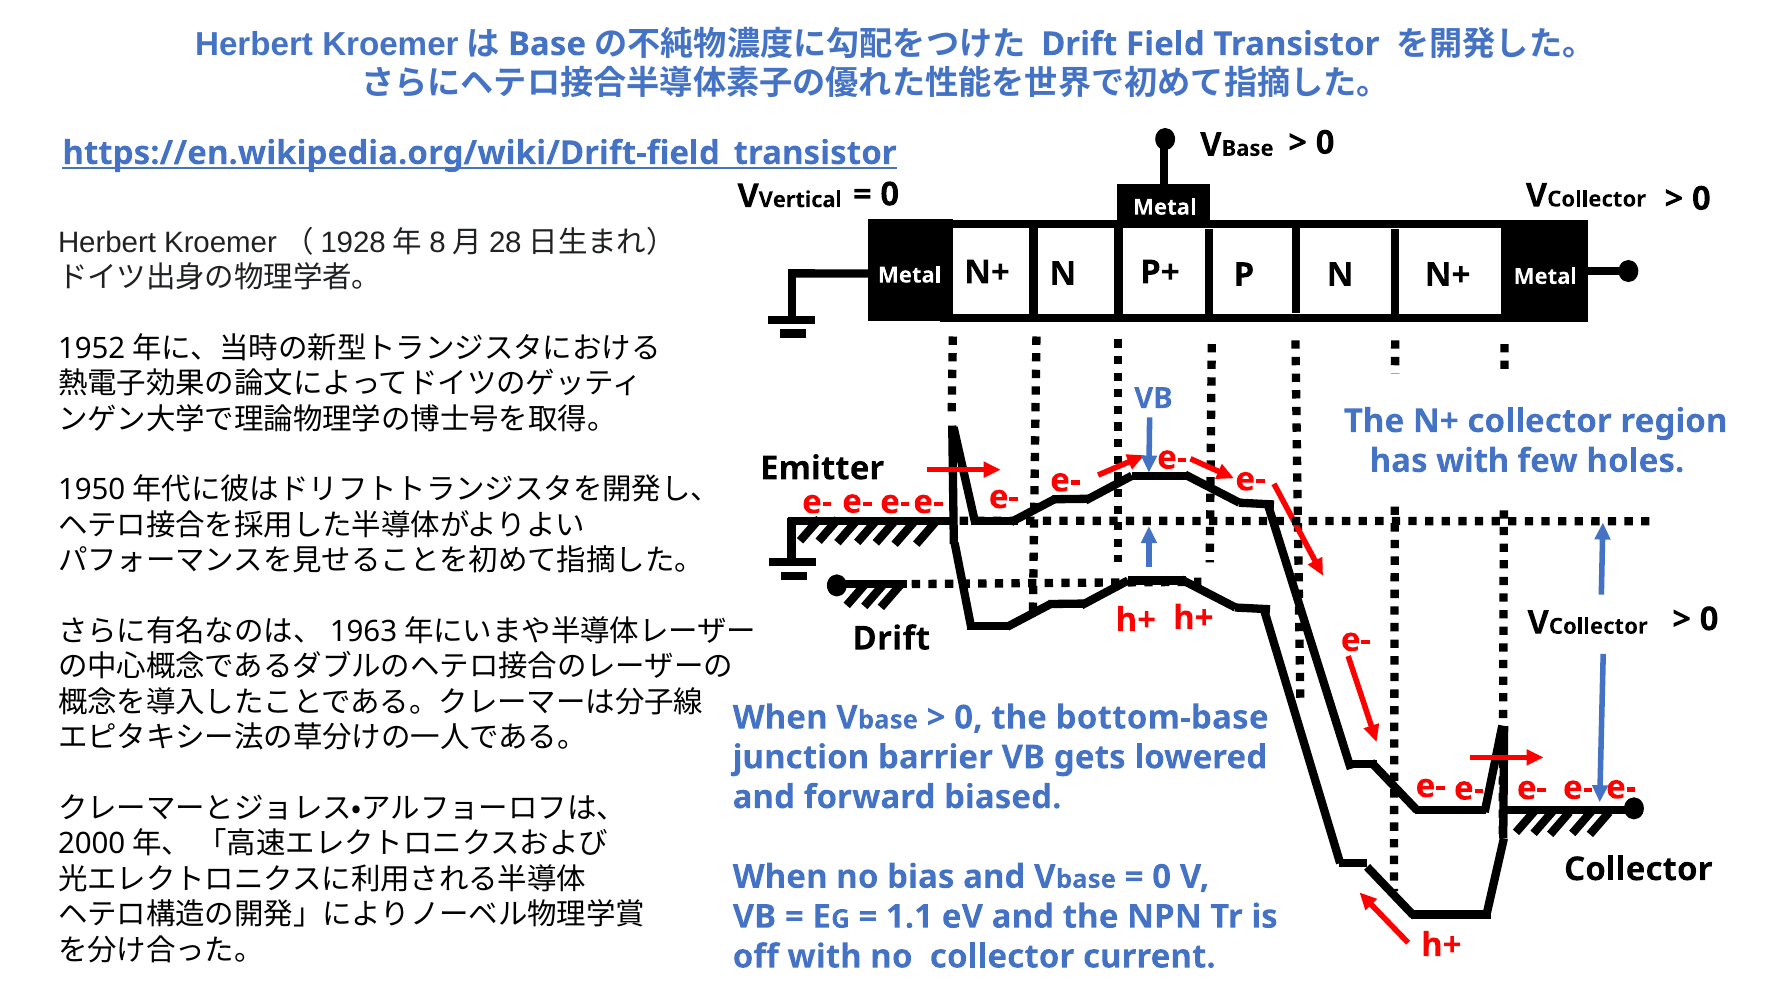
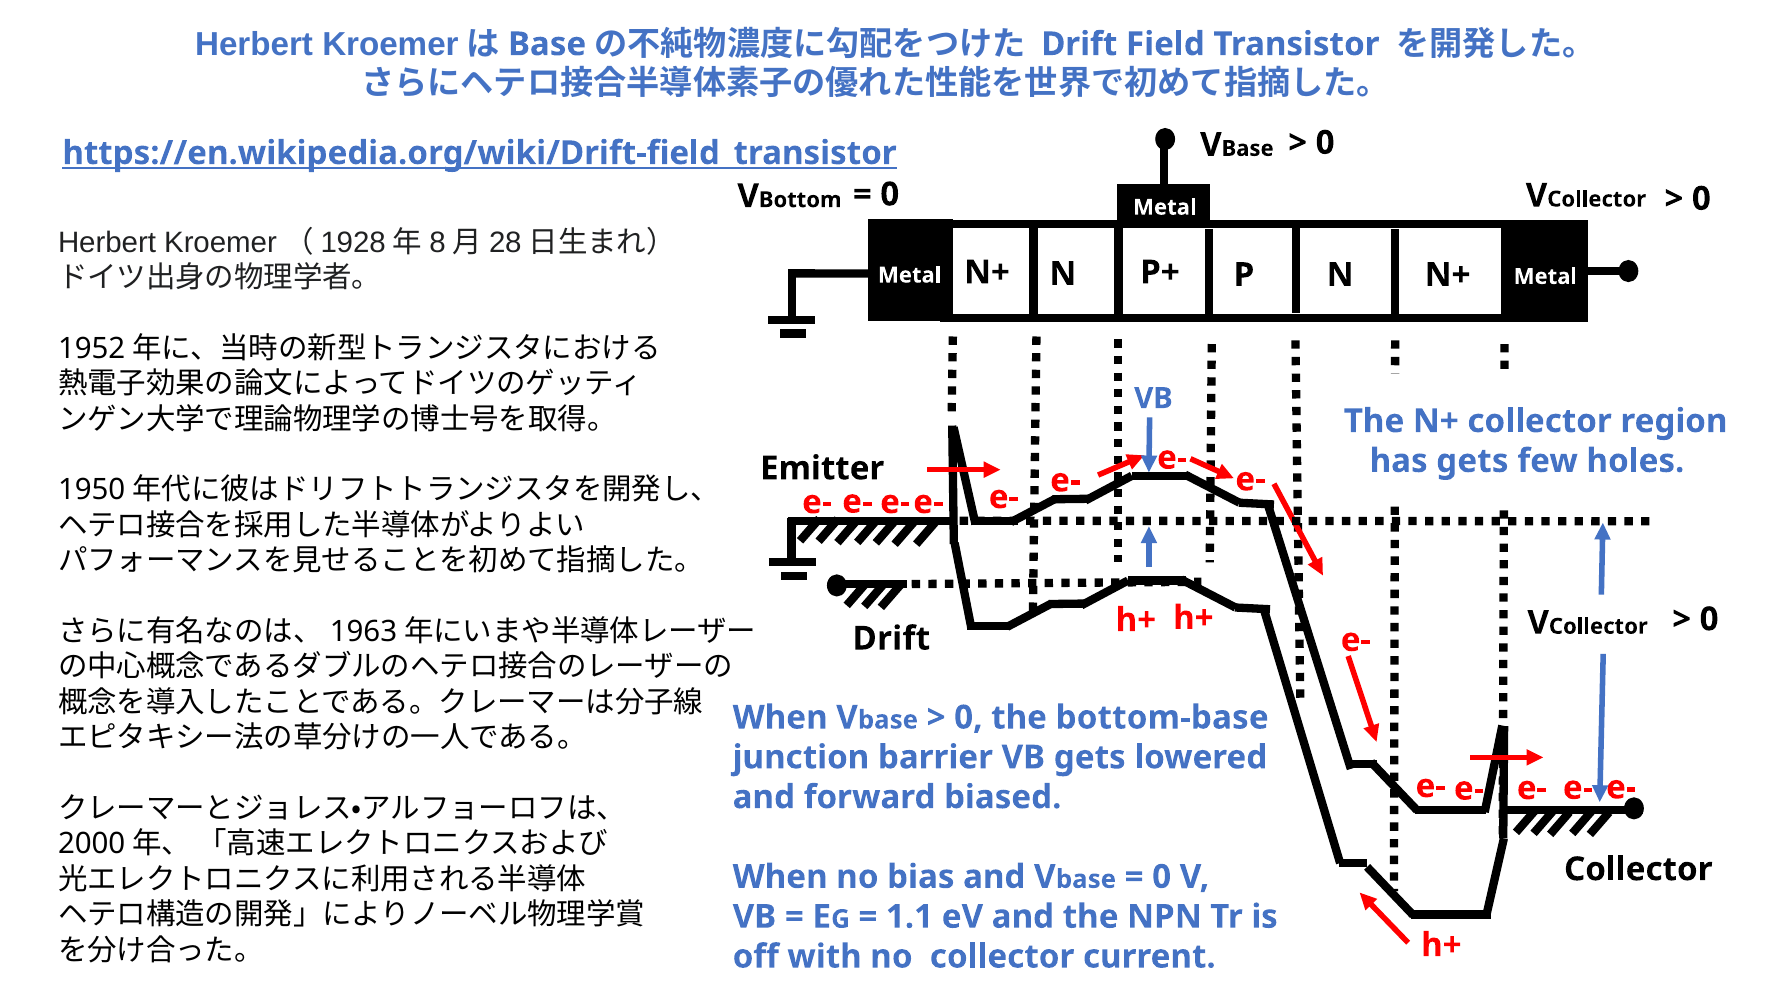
Vertical: Vertical -> Bottom (800, 200)
has with: with -> gets (1472, 461)
